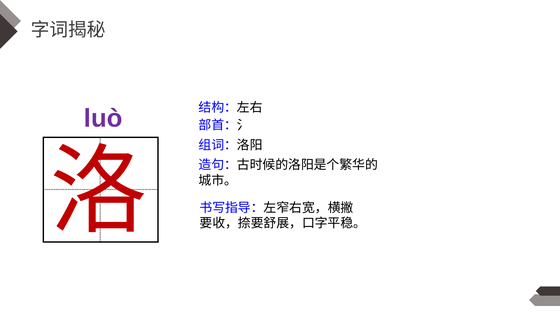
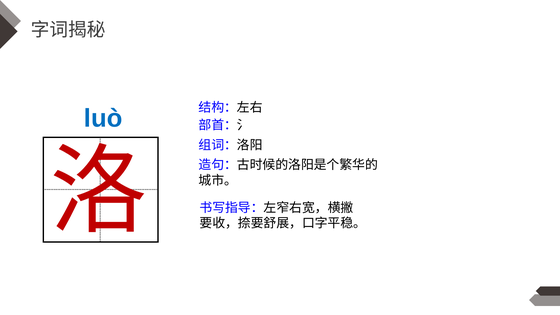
luò colour: purple -> blue (103, 118)
